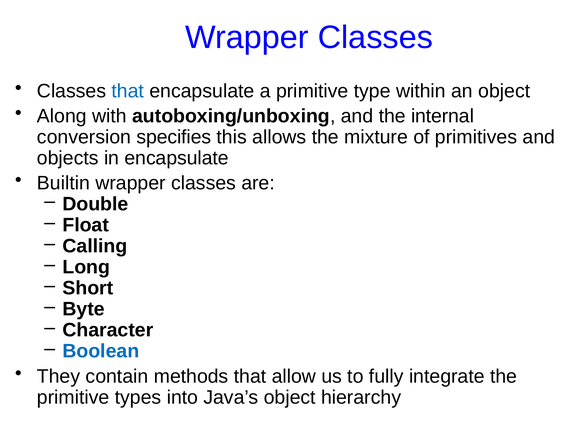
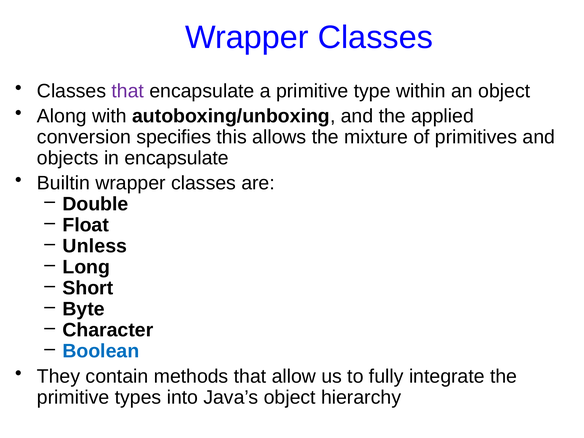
that colour: blue -> purple (128, 91)
internal: internal -> applied (442, 116)
Calling: Calling -> Unless (95, 246)
